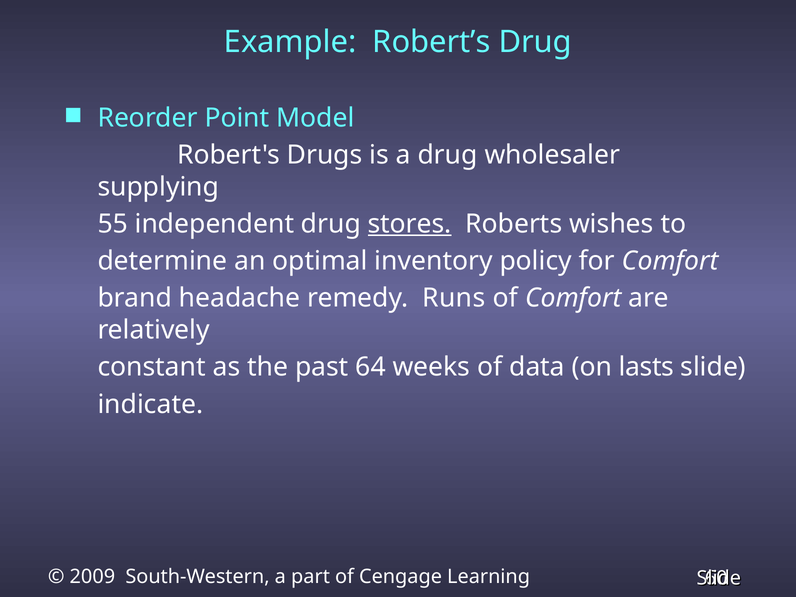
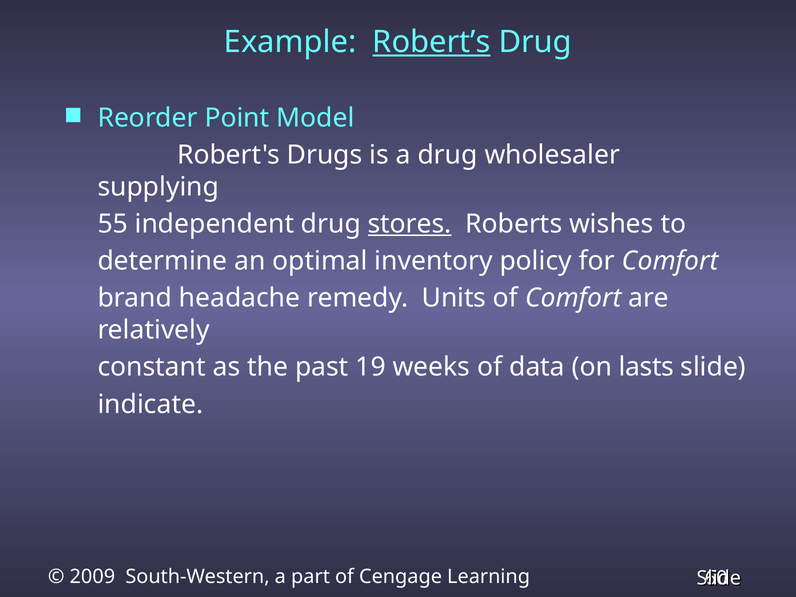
Robert’s underline: none -> present (431, 42)
Runs: Runs -> Units (454, 298)
64: 64 -> 19 (371, 367)
